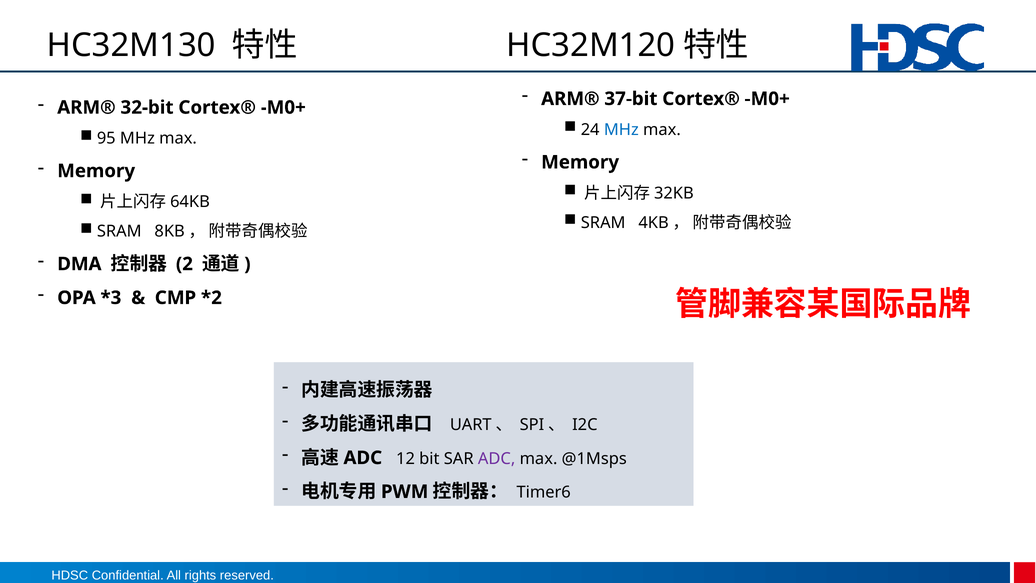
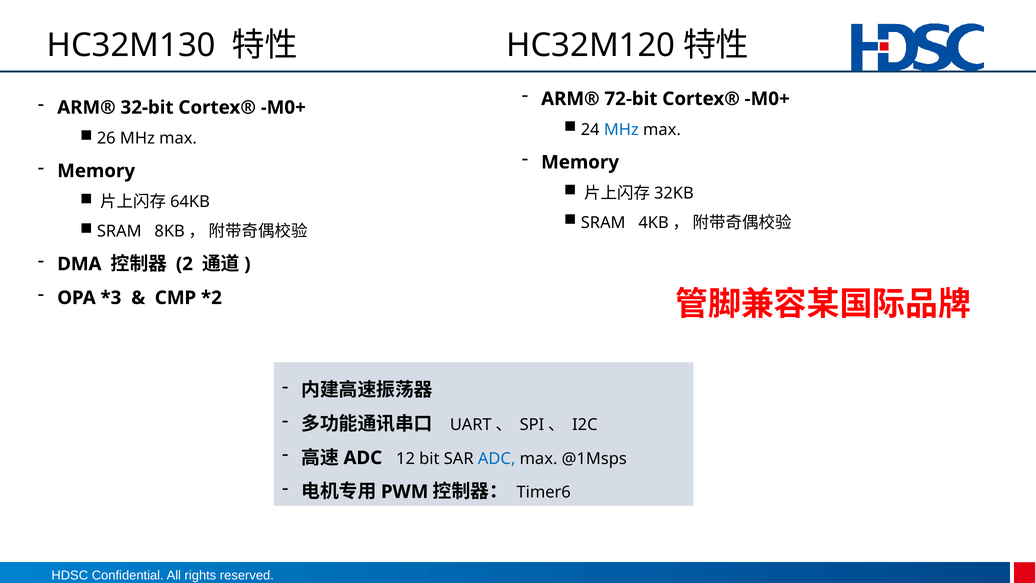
37-bit: 37-bit -> 72-bit (631, 99)
95: 95 -> 26 (106, 138)
ADC colour: purple -> blue (497, 458)
